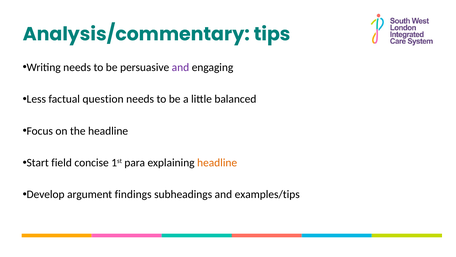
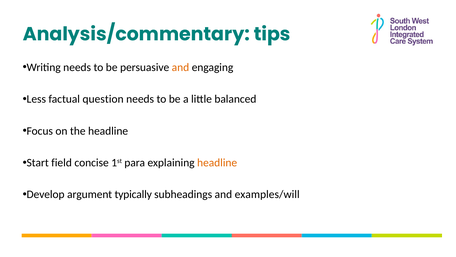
and colour: purple -> orange (180, 67)
findings: findings -> typically (133, 194)
examples/tips: examples/tips -> examples/will (267, 194)
